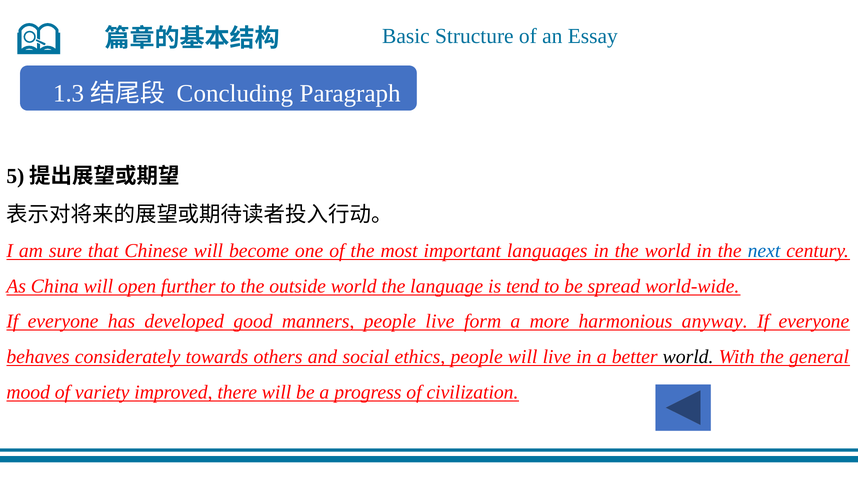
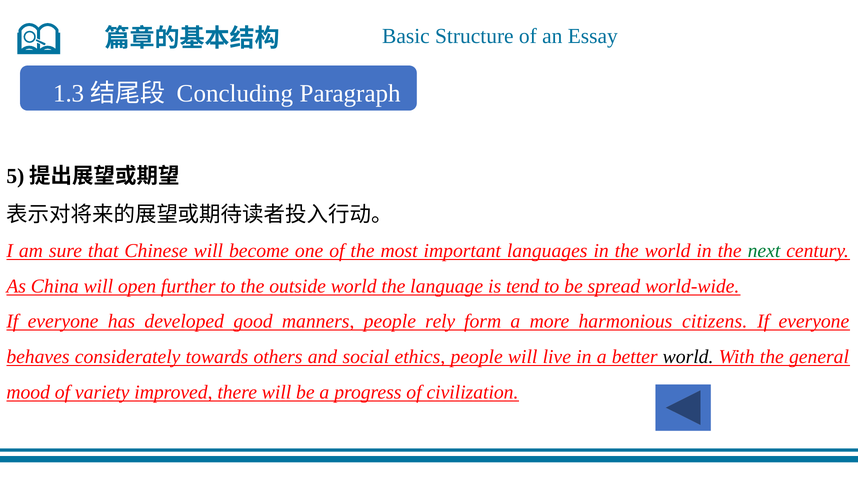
next colour: blue -> green (764, 251)
people live: live -> rely (440, 322)
anyway: anyway -> citizens (715, 322)
